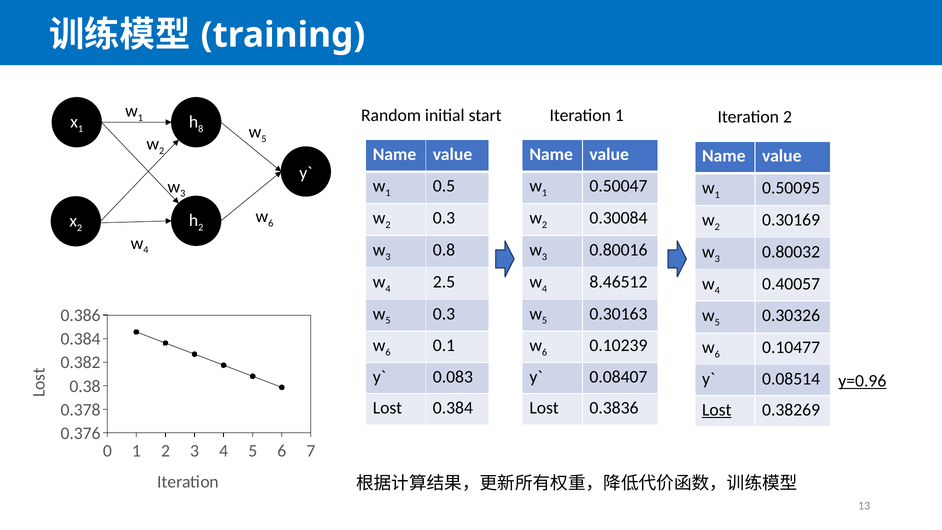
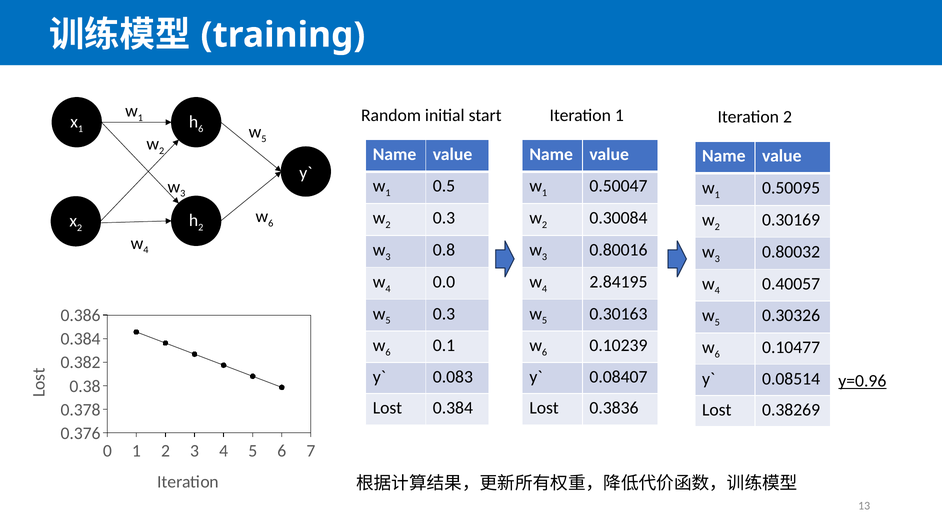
8: 8 -> 6 (201, 129)
2.5: 2.5 -> 0.0 (444, 282)
8.46512: 8.46512 -> 2.84195 (618, 282)
Lost underline: present -> none (717, 410)
